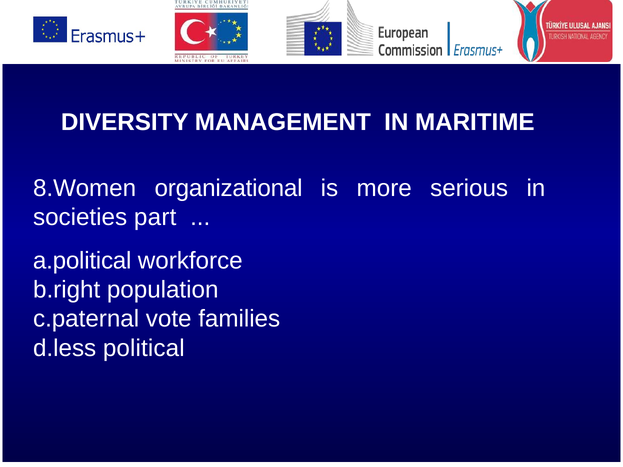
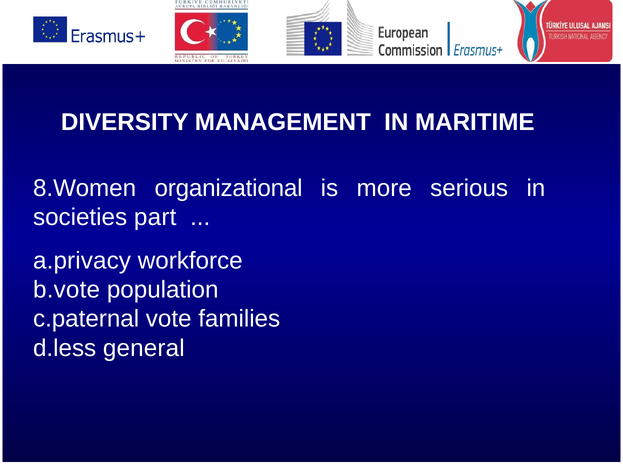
a.political: a.political -> a.privacy (82, 261)
b.right: b.right -> b.vote (67, 290)
political: political -> general (144, 348)
